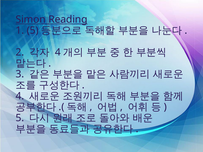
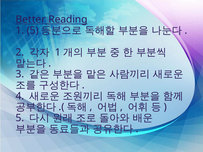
Simon: Simon -> Better (31, 19)
4: 4 -> 1 (58, 52)
